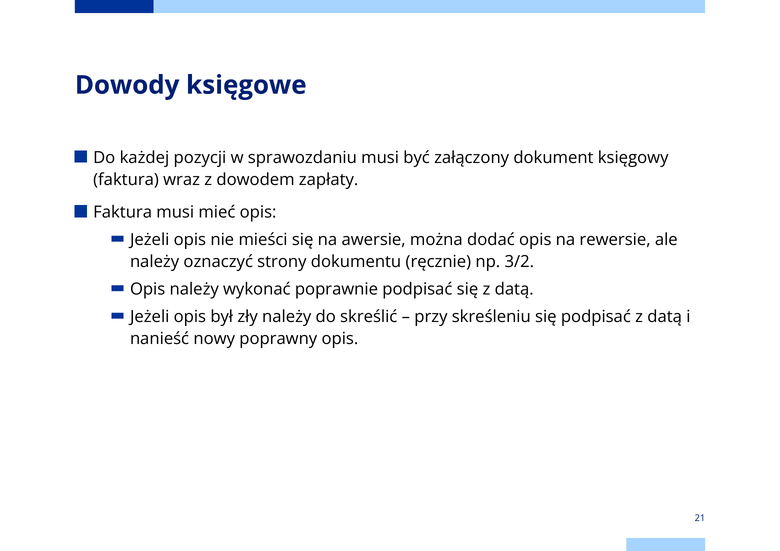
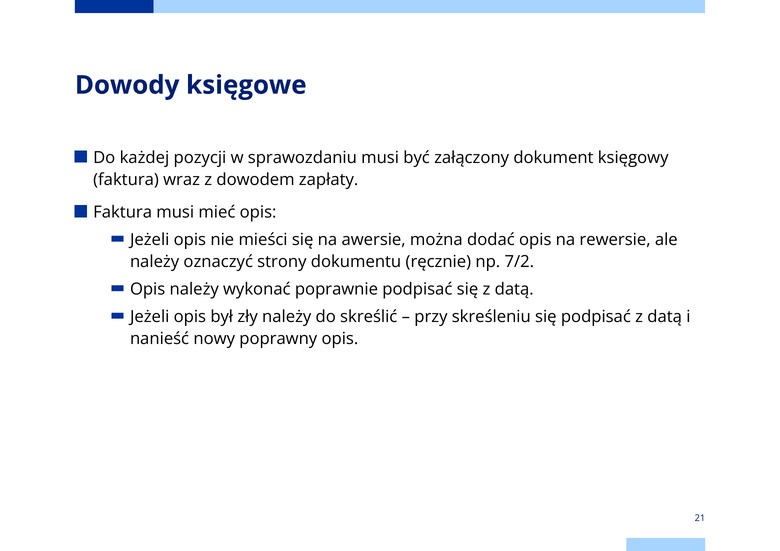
3/2: 3/2 -> 7/2 (519, 262)
